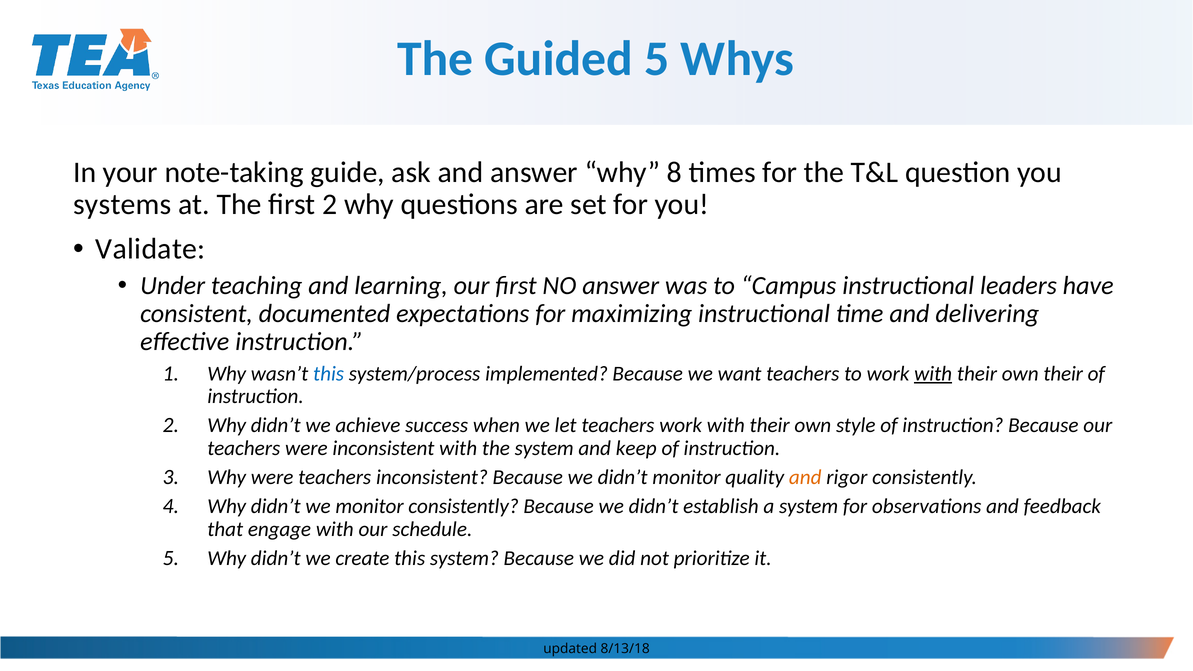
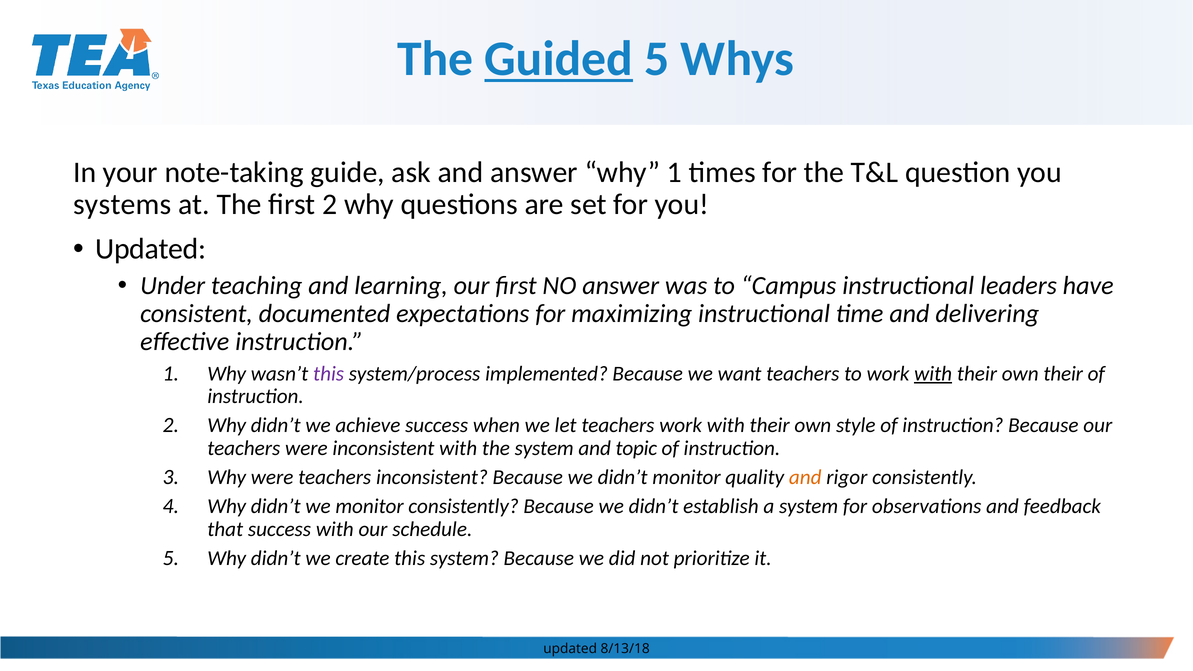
Guided underline: none -> present (559, 59)
why 8: 8 -> 1 (675, 172)
Validate: Validate -> Updated (151, 249)
this colour: blue -> purple (329, 374)
keep: keep -> topic (636, 448)
that engage: engage -> success (279, 529)
